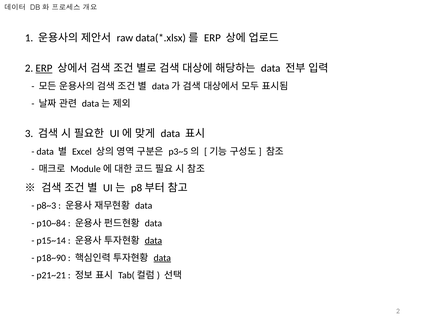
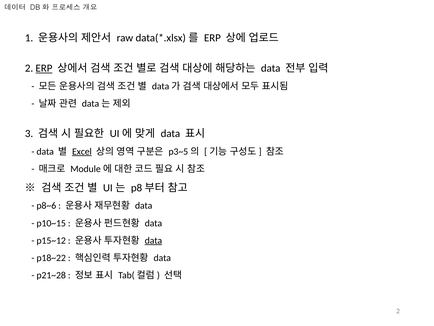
Excel underline: none -> present (82, 151)
p8~3: p8~3 -> p8~6 (46, 205)
p10~84: p10~84 -> p10~15 (51, 223)
p15~14: p15~14 -> p15~12 (51, 240)
p18~90: p18~90 -> p18~22 (51, 258)
data underline: present -> none (162, 258)
p21~21: p21~21 -> p21~28 (51, 275)
